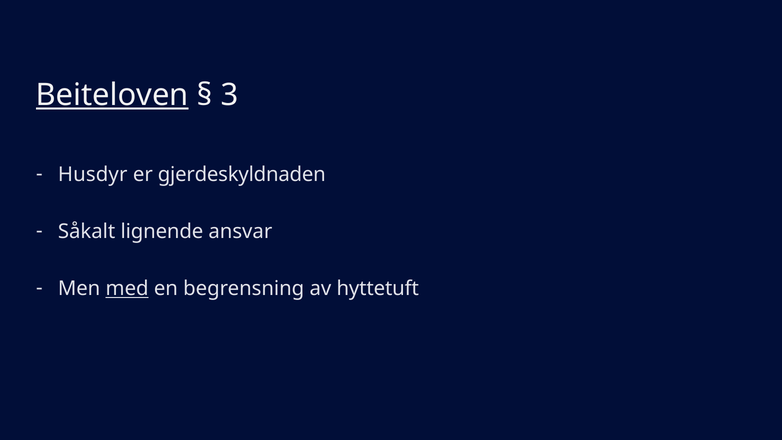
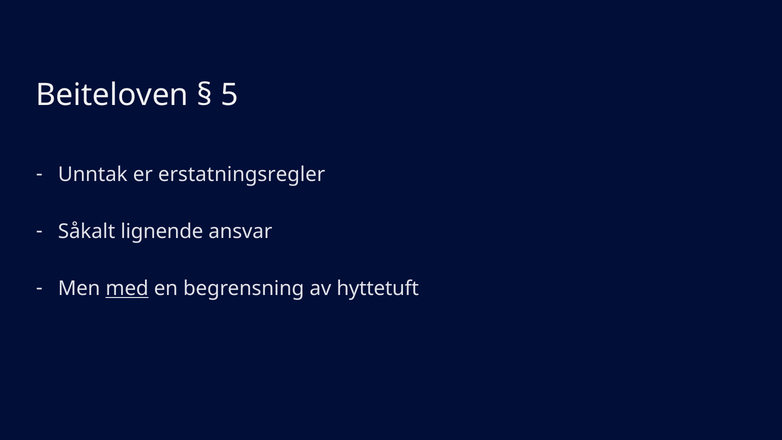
Beiteloven underline: present -> none (112, 95)
3: 3 -> 5 (229, 95)
Husdyr: Husdyr -> Unntak (93, 175)
gjerdeskyldnaden: gjerdeskyldnaden -> erstatningsregler (242, 175)
